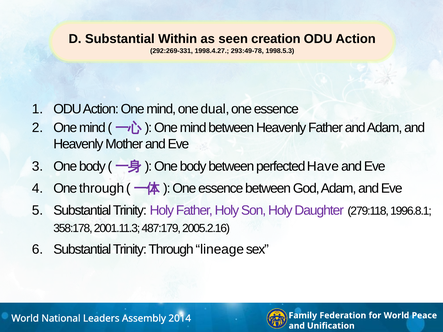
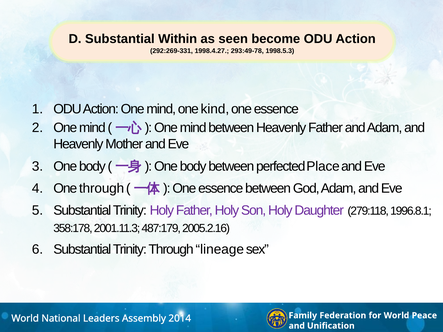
creation: creation -> become (276, 39)
dual: dual -> kind (215, 109)
Have: Have -> Place (323, 166)
